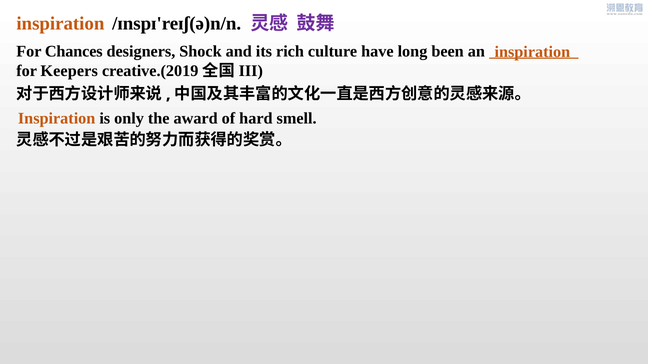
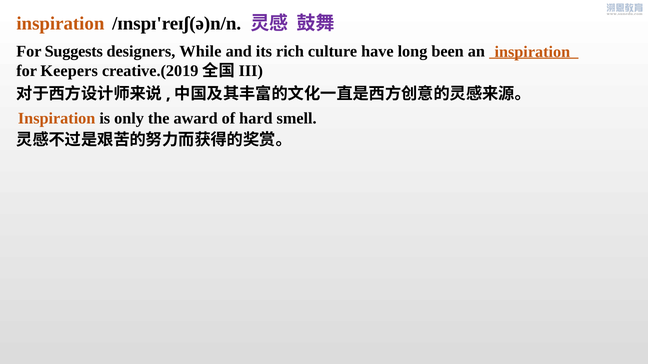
Chances: Chances -> Suggests (74, 52)
Shock: Shock -> While (200, 52)
